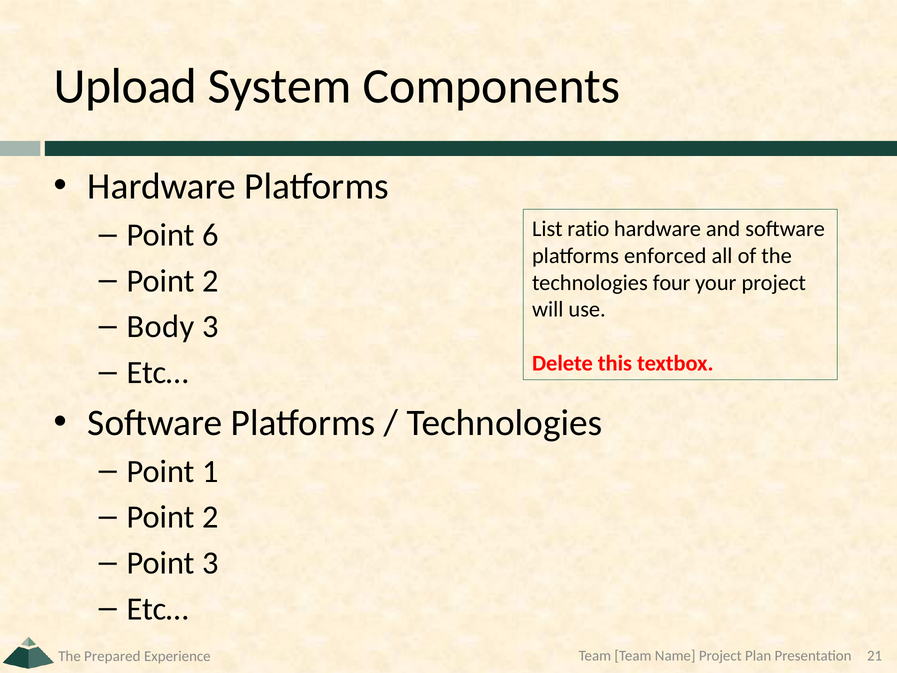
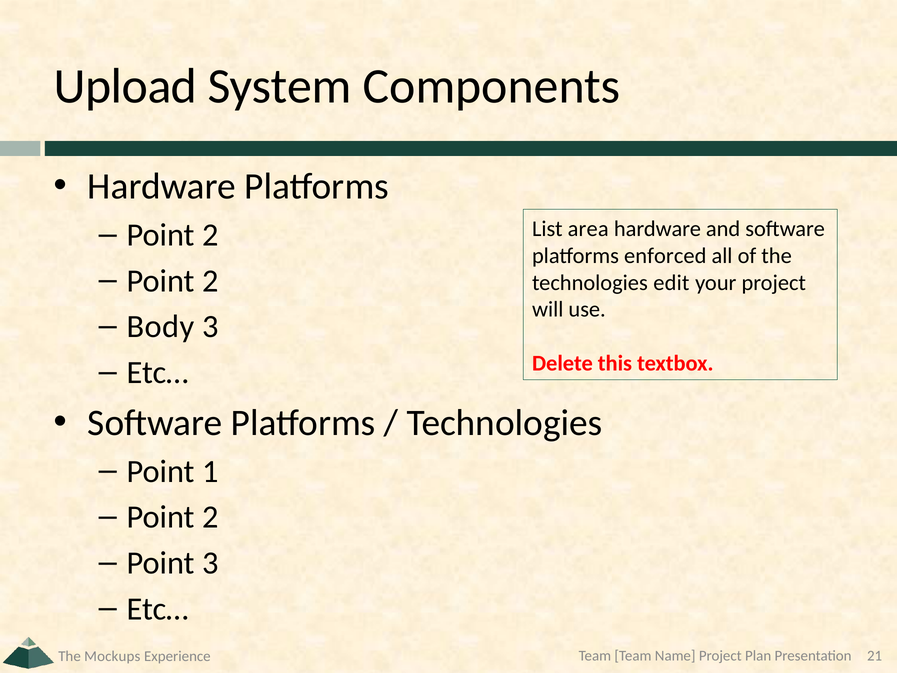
6: 6 -> 2 (210, 235)
ratio: ratio -> area (588, 229)
four: four -> edit (671, 283)
Prepared: Prepared -> Mockups (112, 656)
